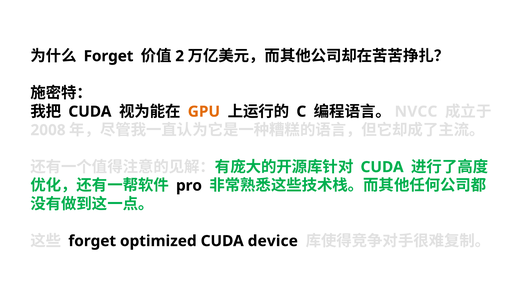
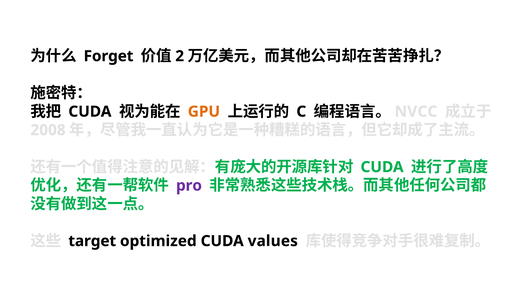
pro colour: black -> purple (189, 186)
forget: forget -> target (92, 241)
device: device -> values (273, 241)
